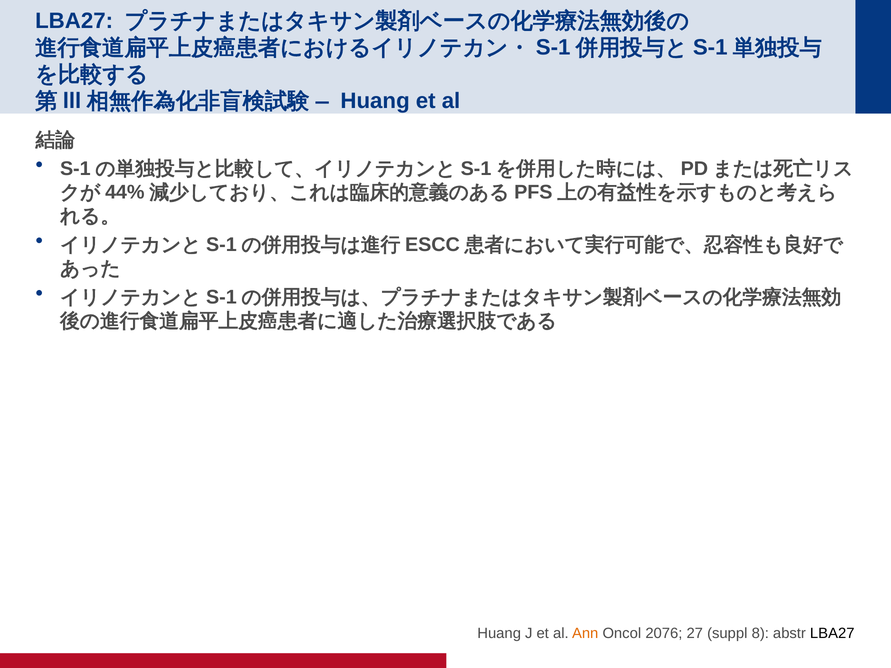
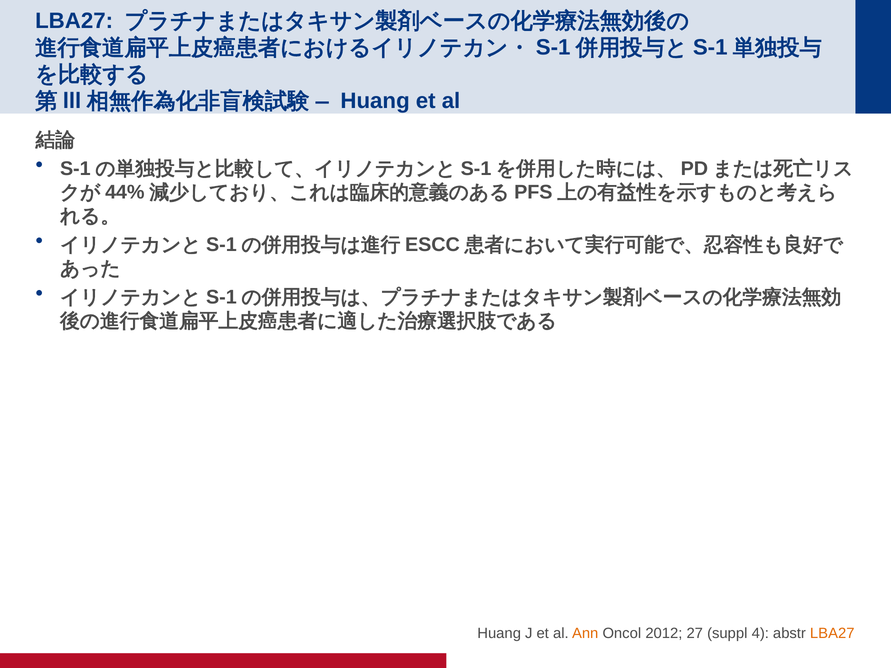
2076: 2076 -> 2012 (664, 634)
8: 8 -> 4 (760, 634)
LBA27 colour: black -> orange (832, 634)
